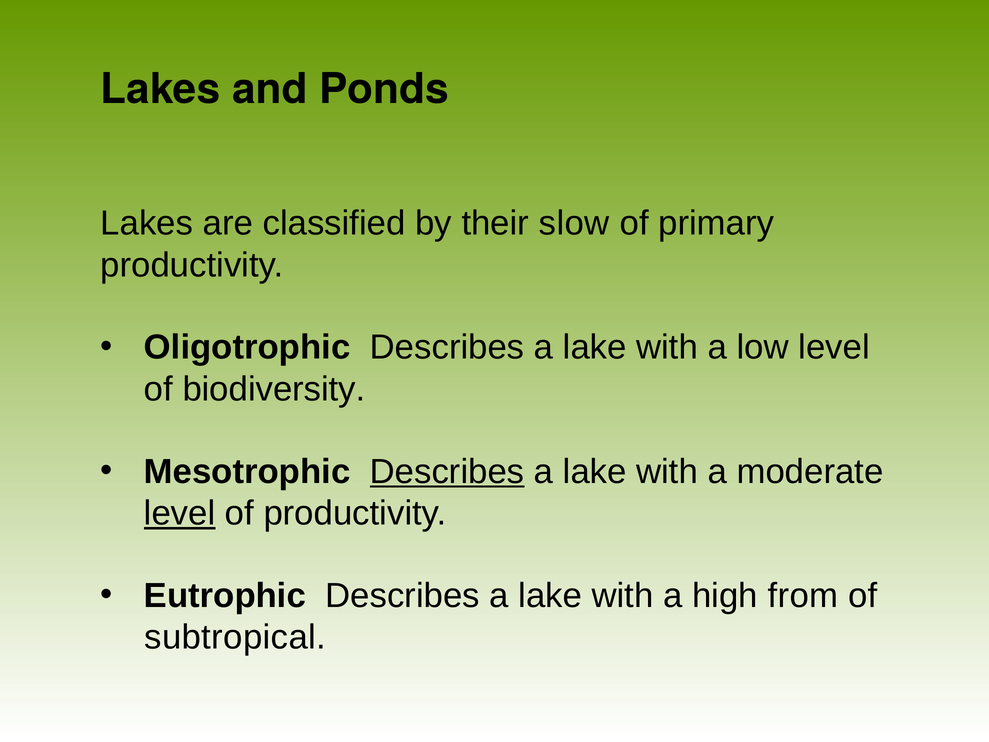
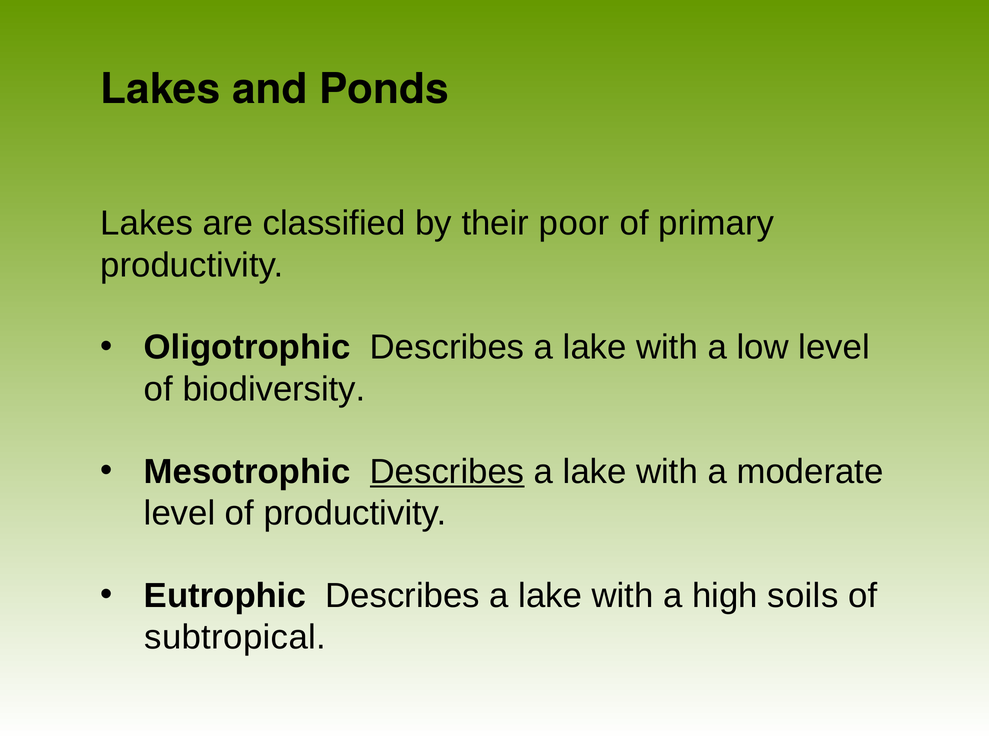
slow: slow -> poor (574, 223)
level underline: present -> none (180, 513)
from: from -> soils (803, 595)
